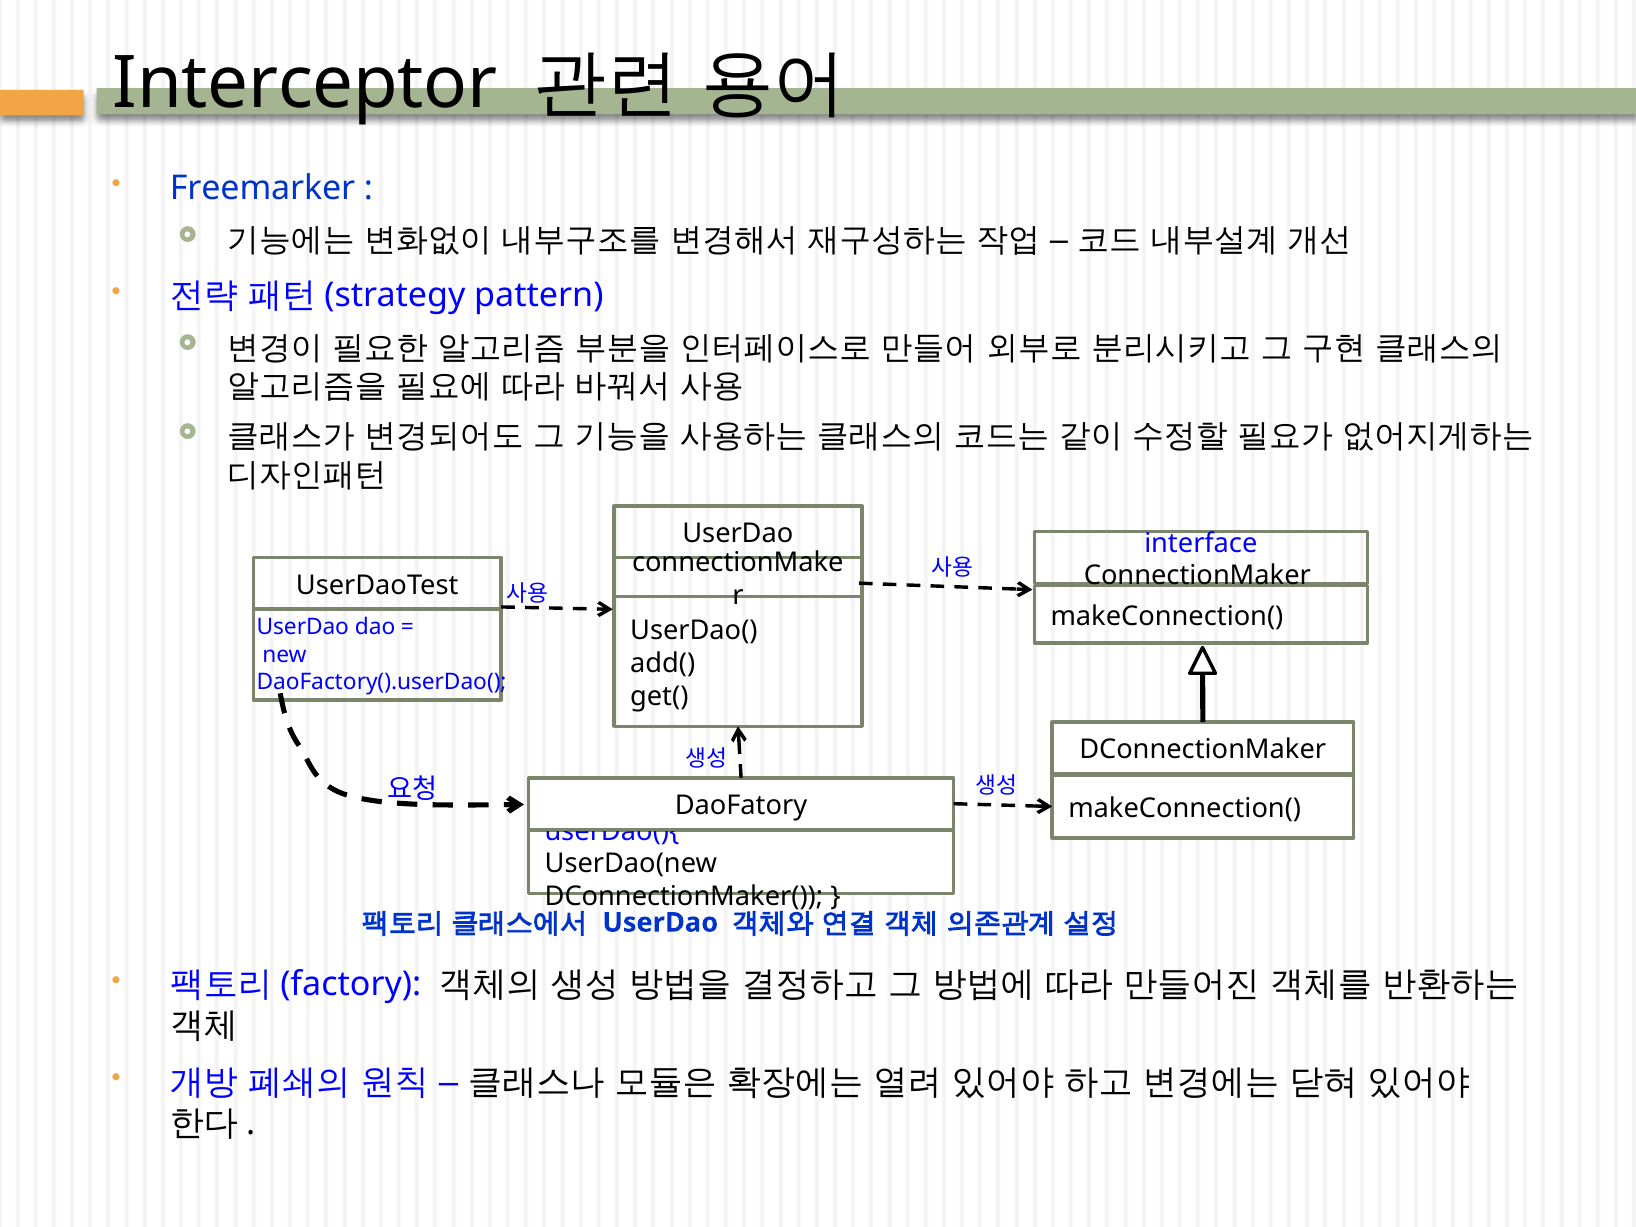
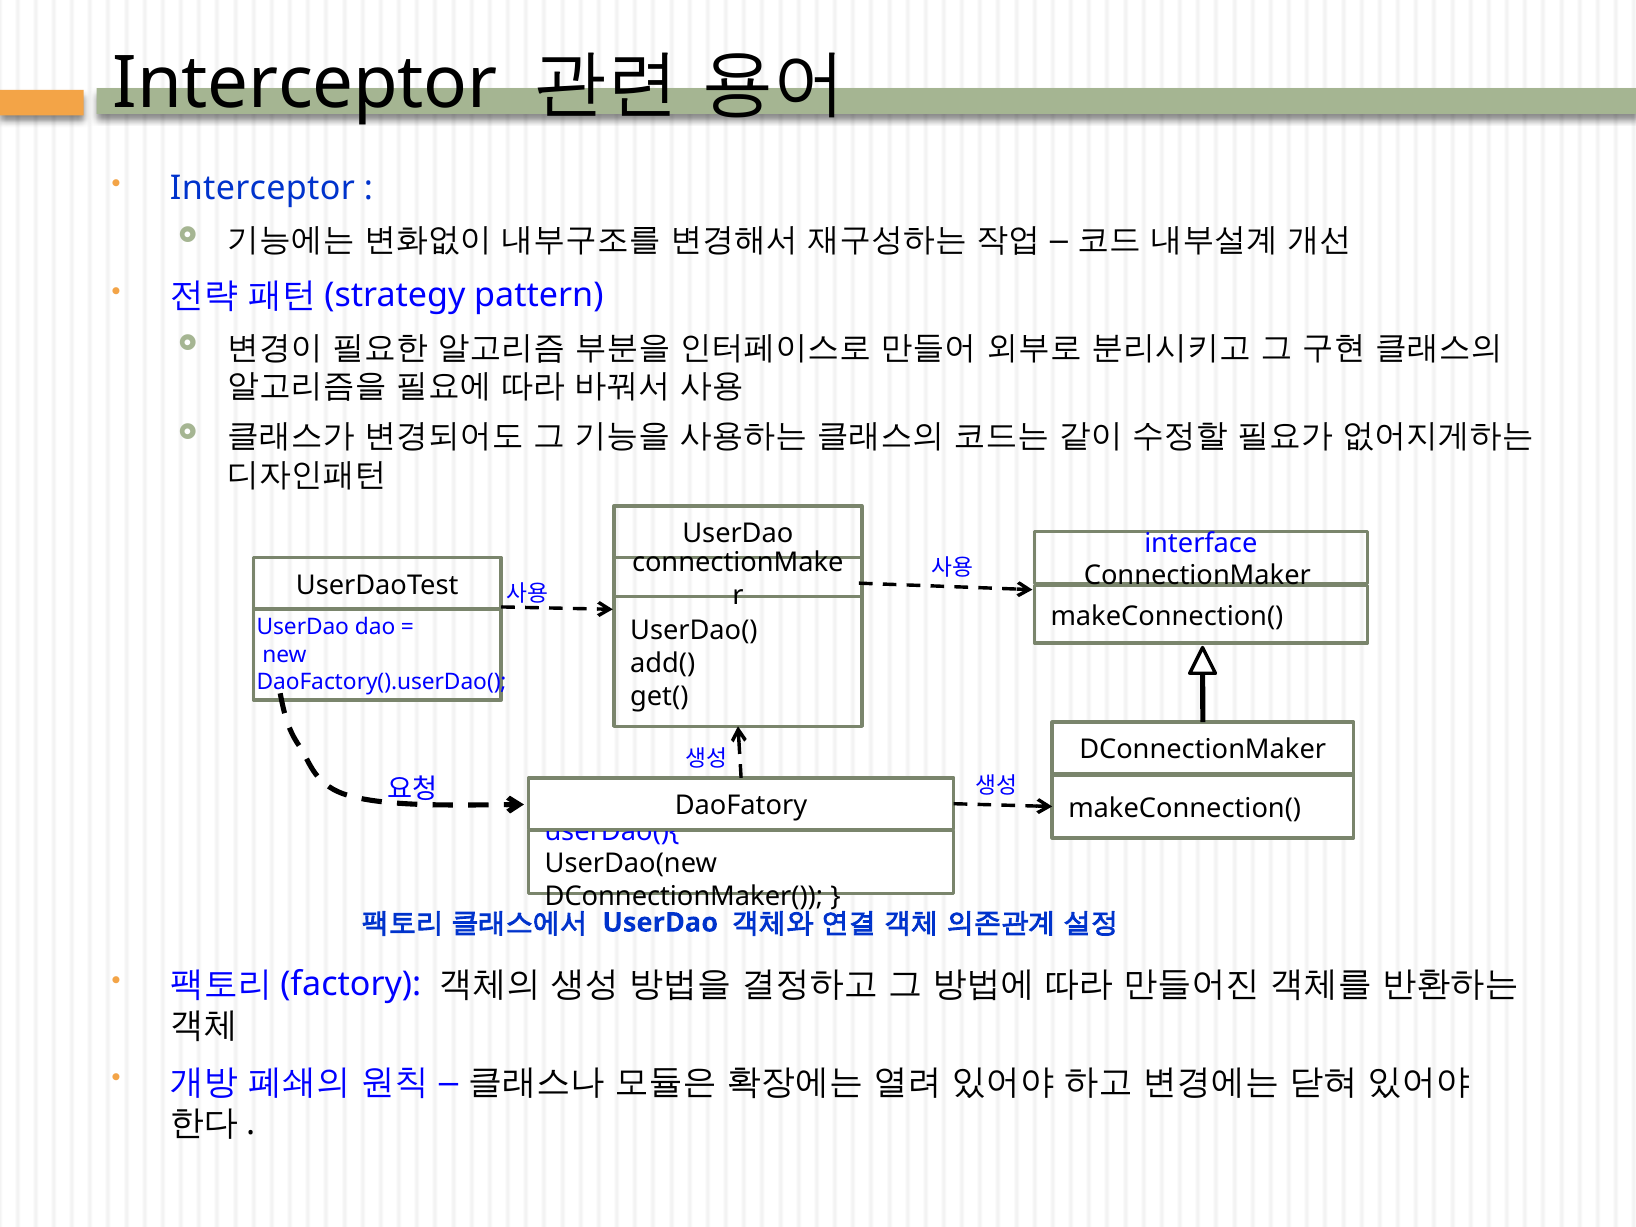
Freemarker: Freemarker -> Interceptor (262, 188)
